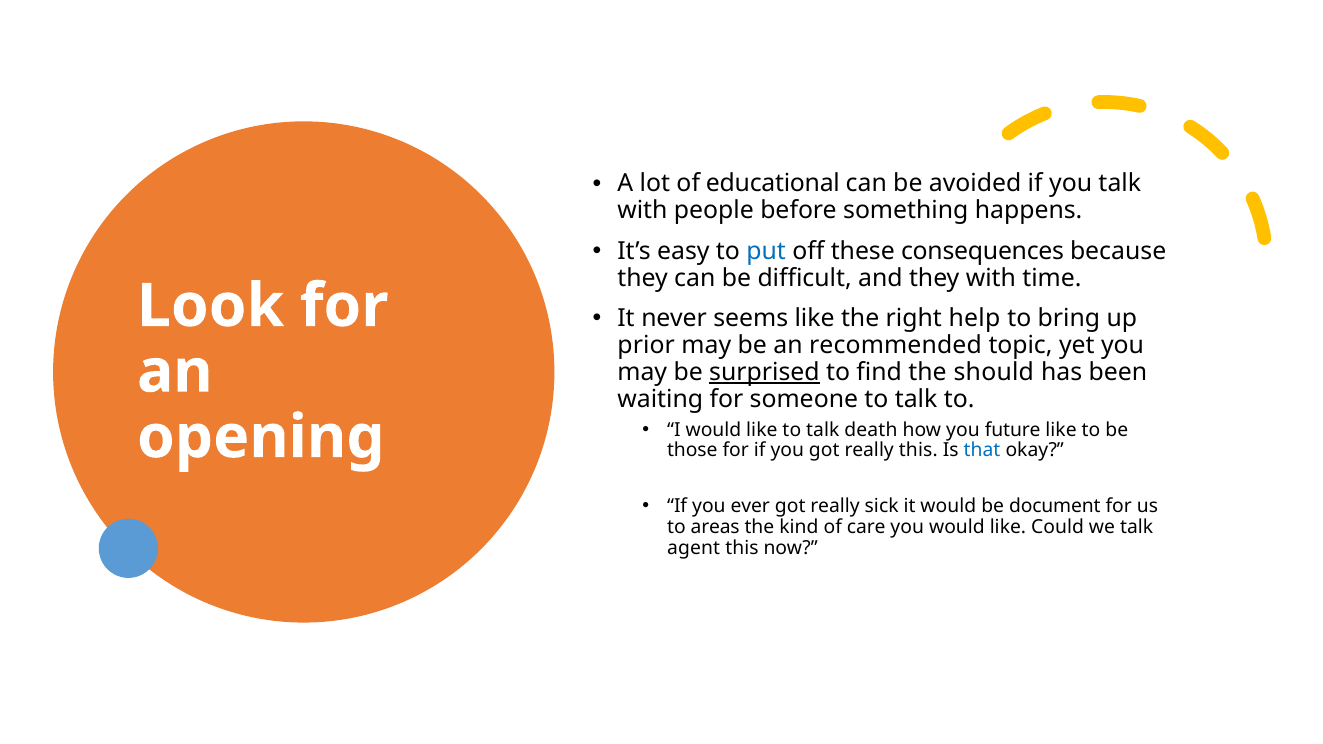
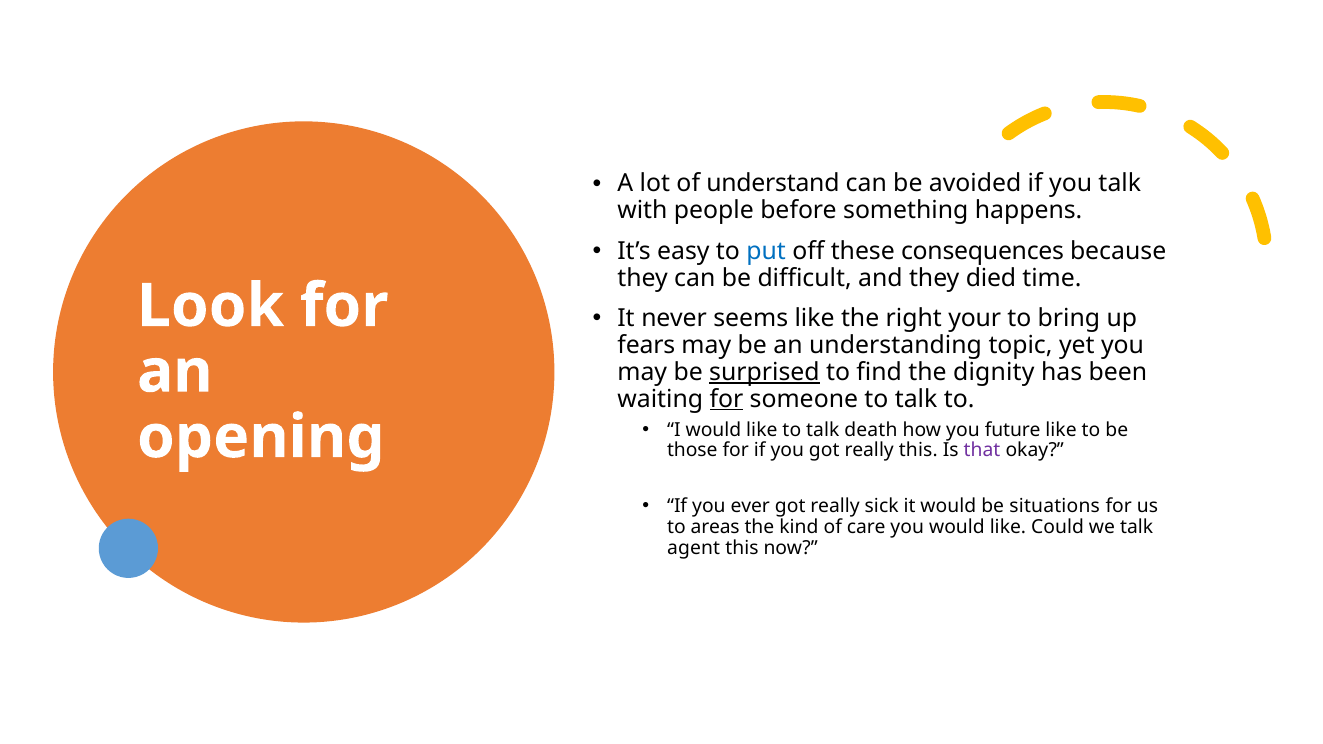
educational: educational -> understand (773, 184)
they with: with -> died (991, 278)
help: help -> your (975, 319)
prior: prior -> fears (646, 345)
recommended: recommended -> understanding (896, 345)
should: should -> dignity (994, 372)
for underline: none -> present (726, 399)
that colour: blue -> purple (982, 451)
document: document -> situations (1055, 506)
